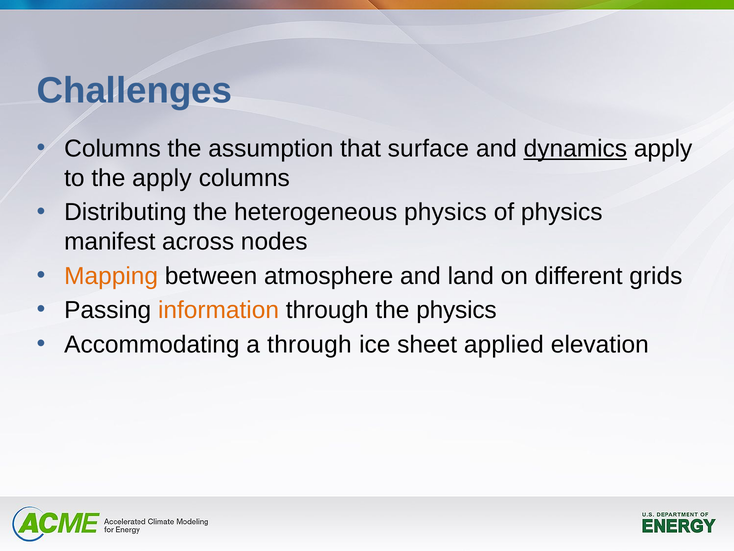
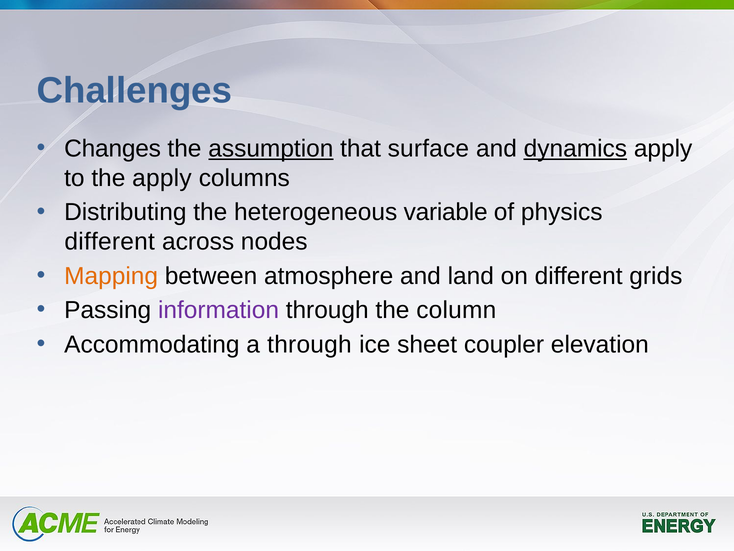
Columns: Columns -> Changes (113, 149)
assumption underline: none -> present (271, 149)
heterogeneous physics: physics -> variable (446, 212)
manifest: manifest -> different (110, 241)
information colour: orange -> purple (219, 310)
the physics: physics -> column (456, 310)
applied: applied -> coupler (504, 344)
